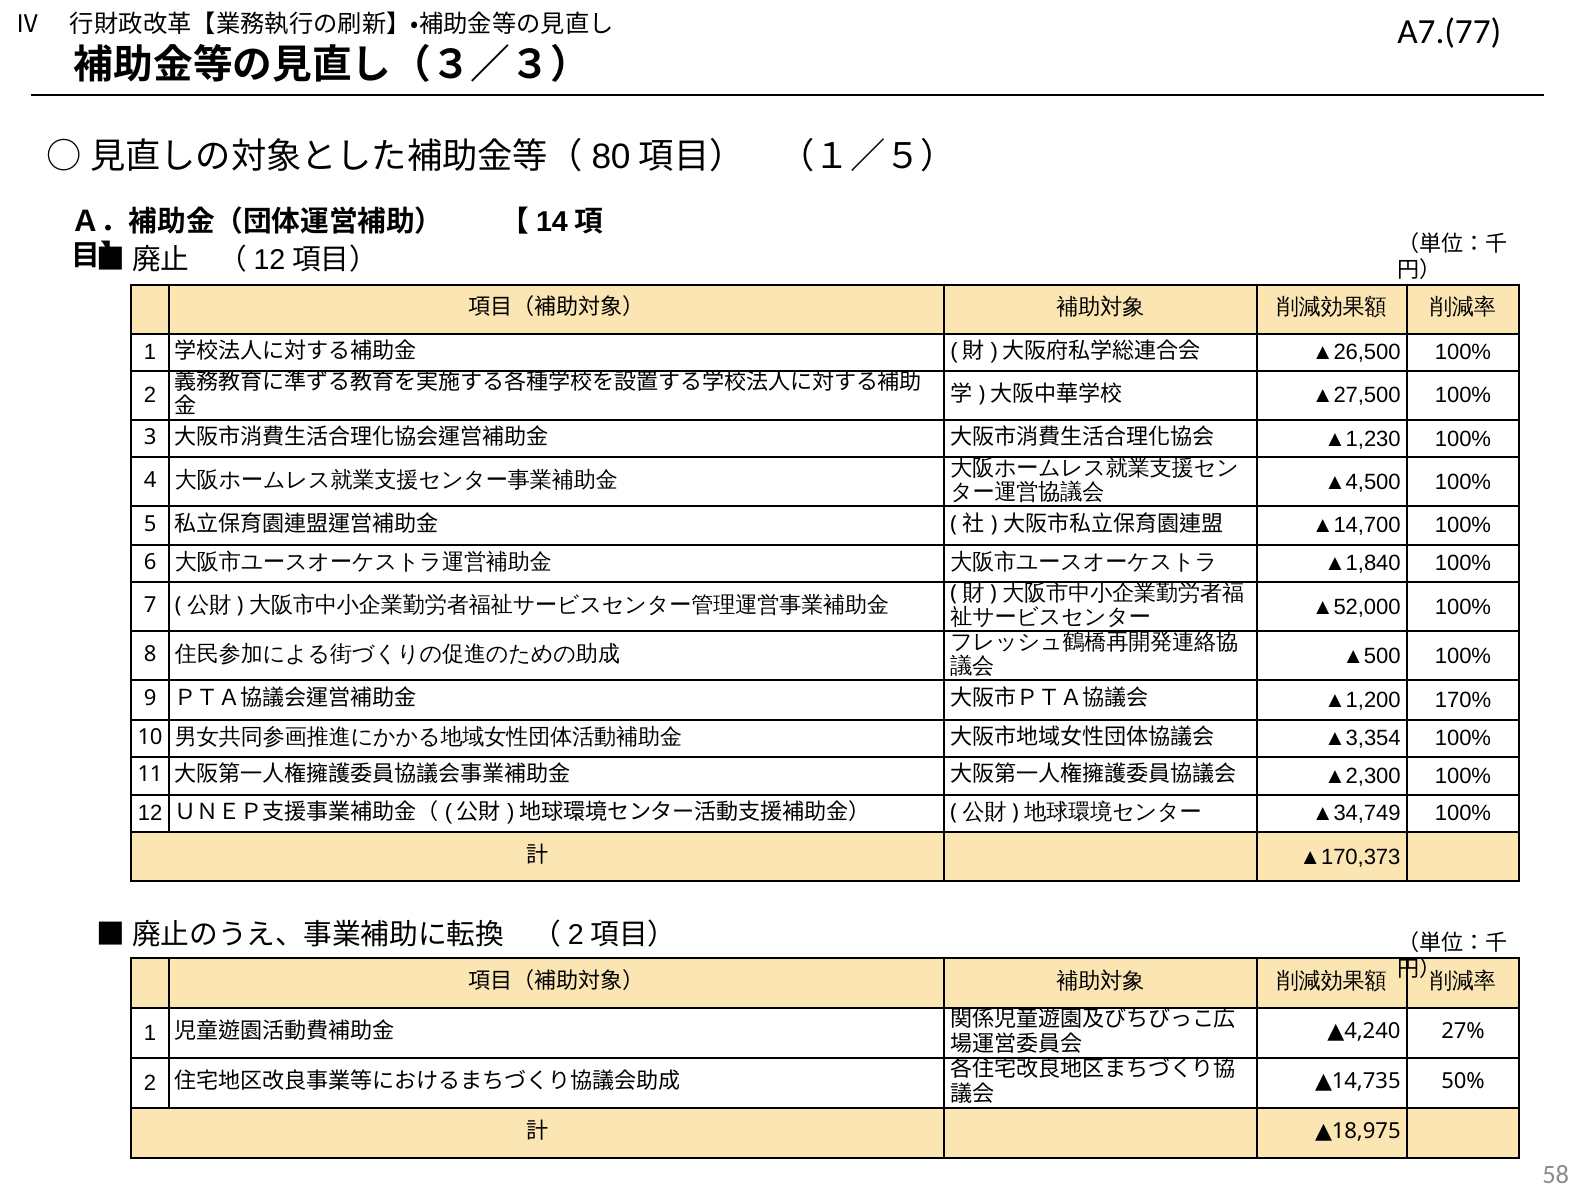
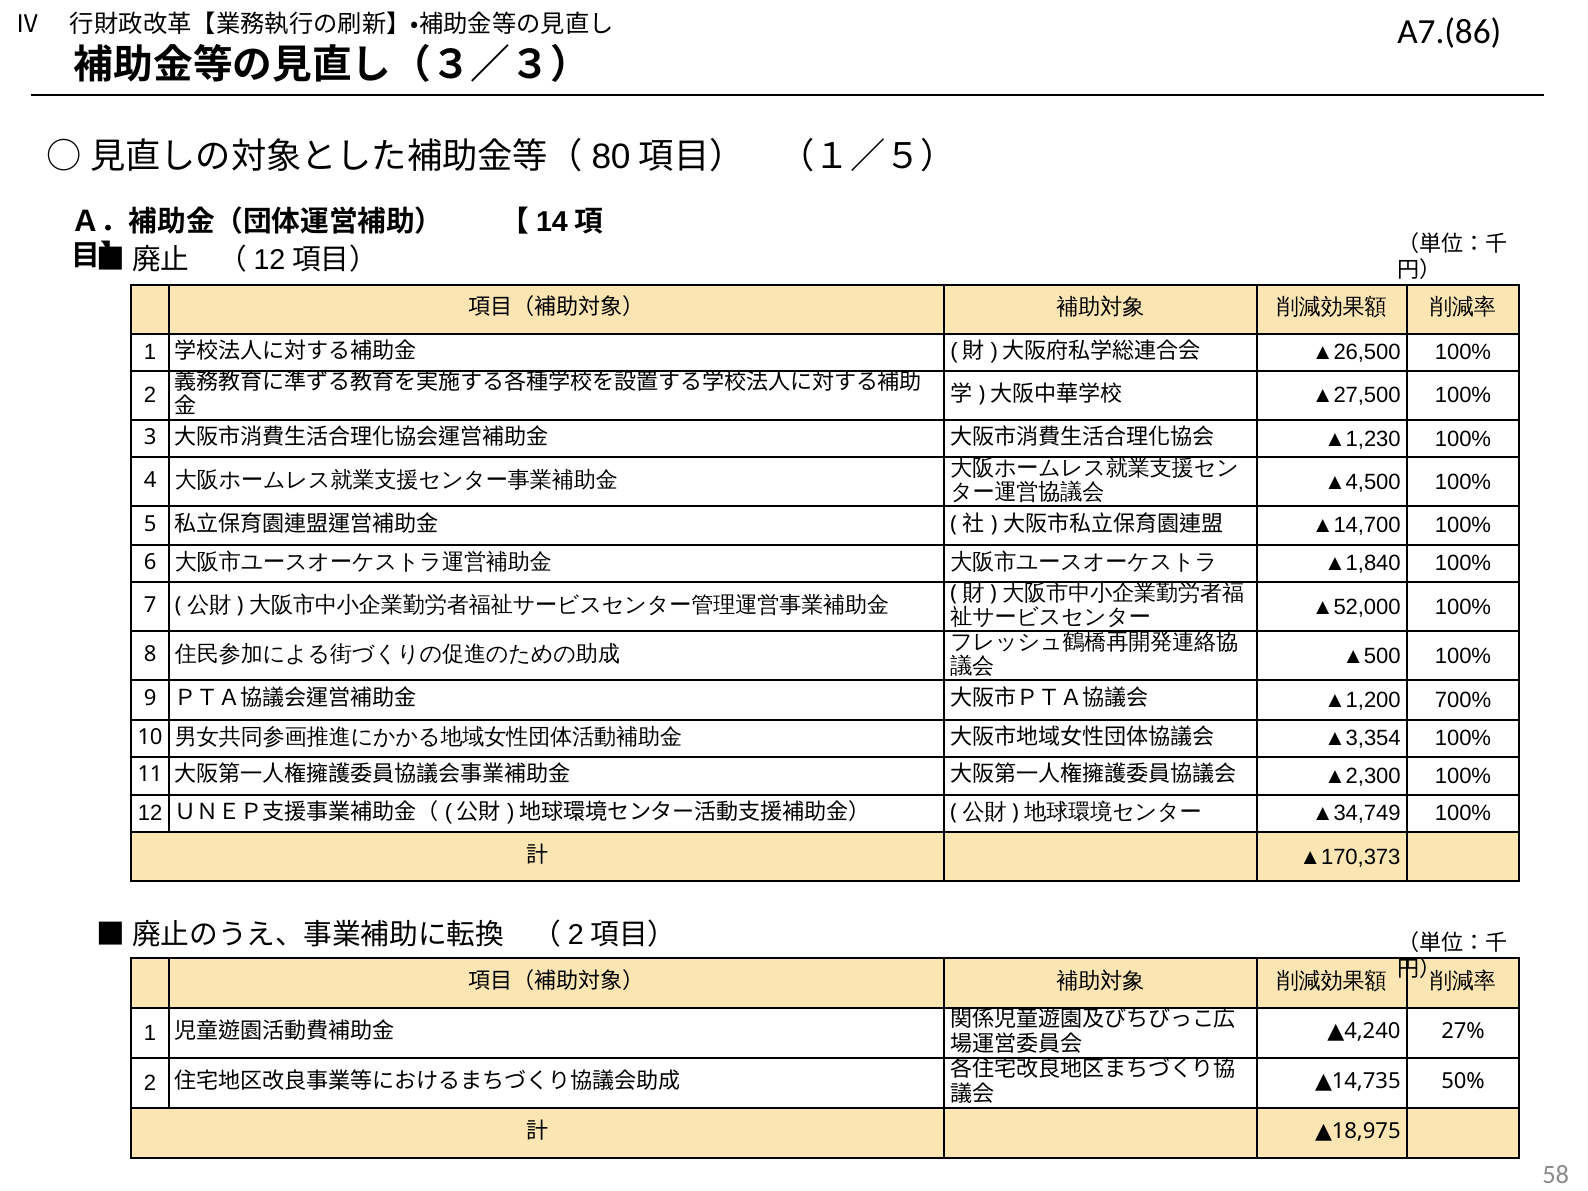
A7.(77: A7.(77 -> A7.(86 (1449, 31)
170%: 170% -> 700% (1463, 700)
